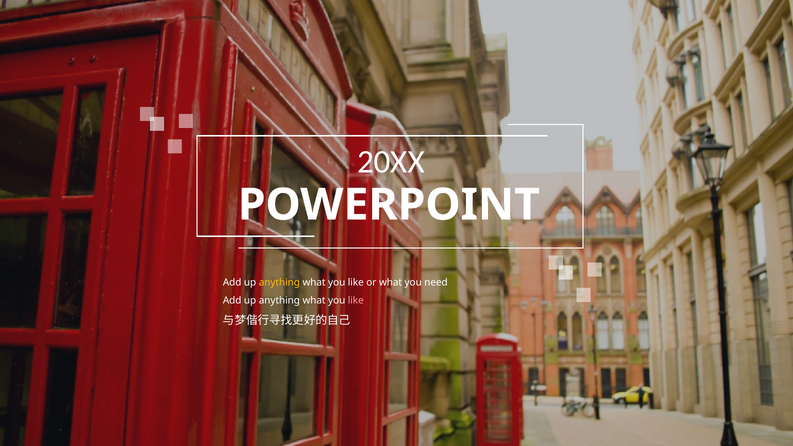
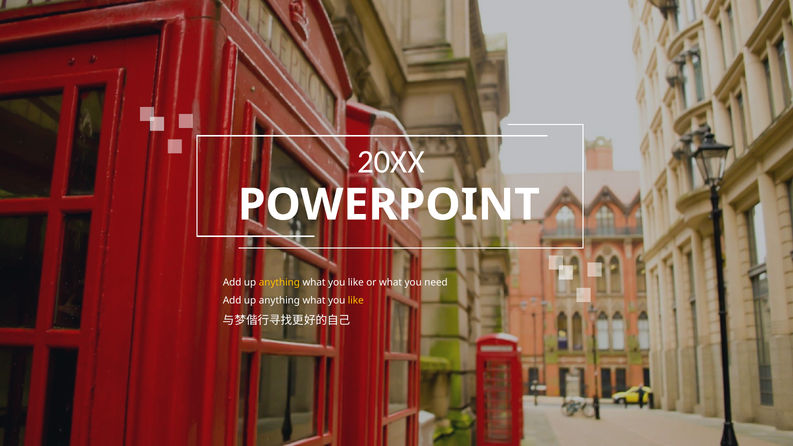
like colour: pink -> yellow (356, 300)
